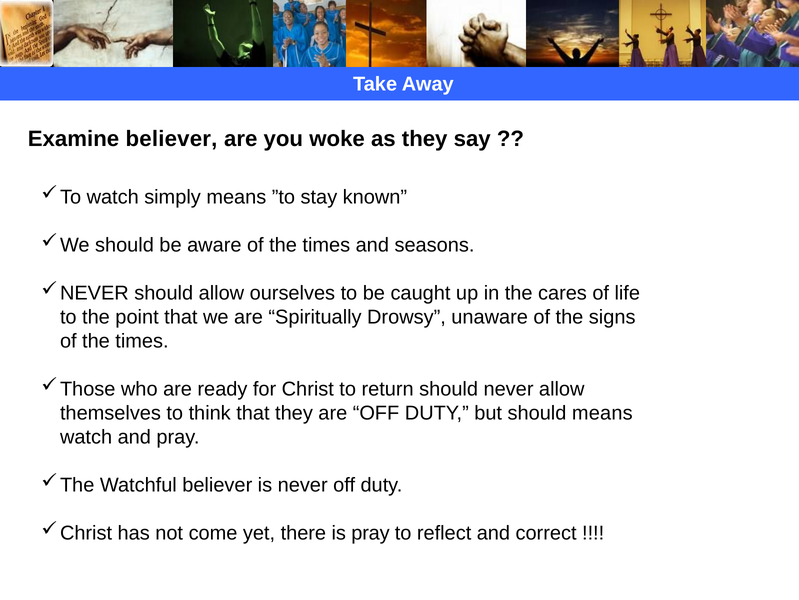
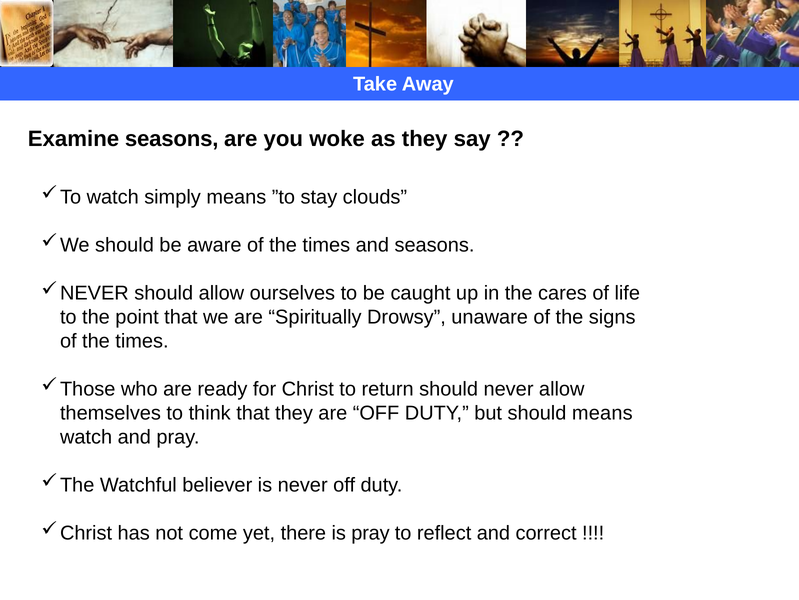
Examine believer: believer -> seasons (172, 139)
known: known -> clouds (375, 197)
